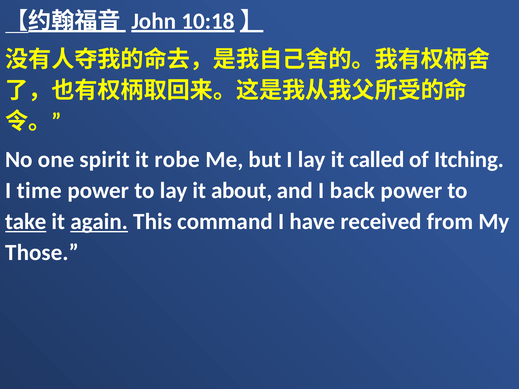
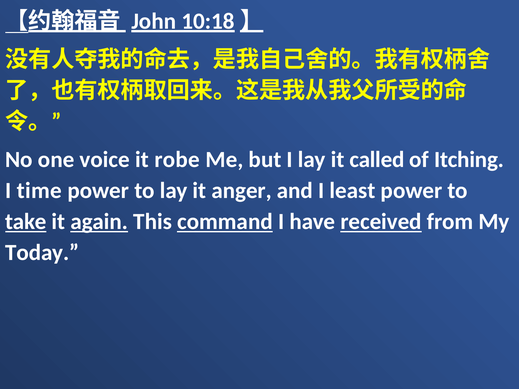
spirit: spirit -> voice (105, 160)
about: about -> anger (242, 191)
back: back -> least (353, 191)
command underline: none -> present (225, 222)
received underline: none -> present (381, 222)
Those: Those -> Today (42, 253)
